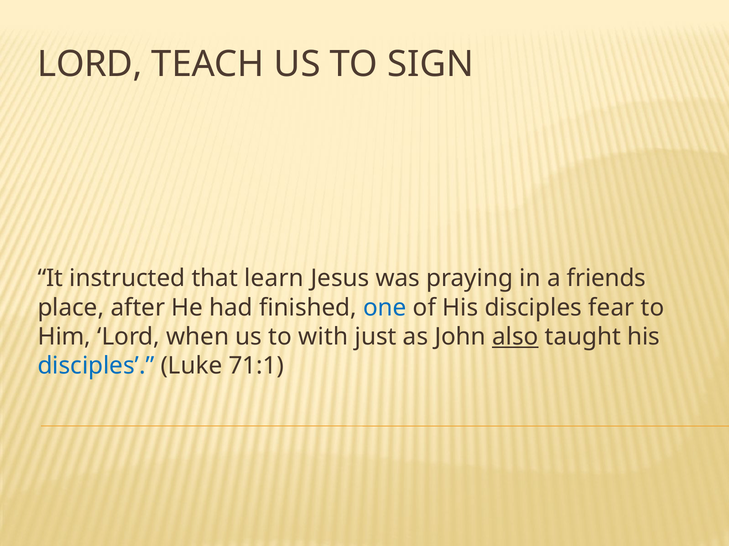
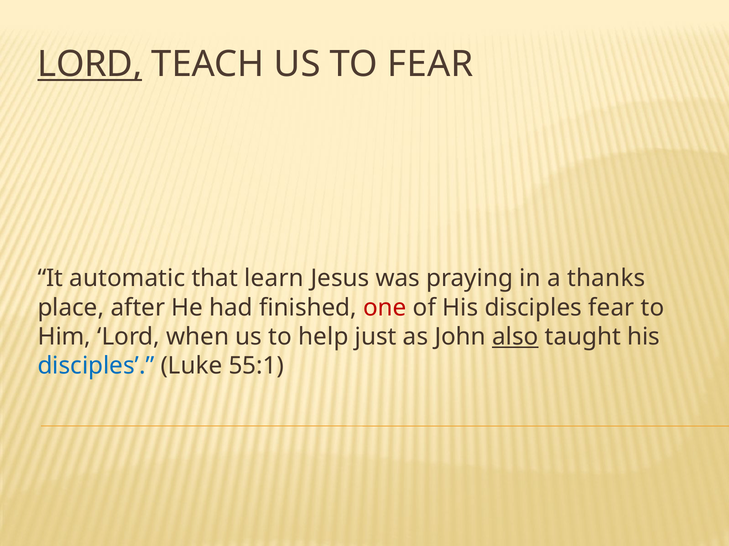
LORD underline: none -> present (90, 64)
TO SIGN: SIGN -> FEAR (430, 64)
instructed: instructed -> automatic (127, 279)
friends: friends -> thanks (606, 279)
one colour: blue -> red (385, 308)
with: with -> help (323, 337)
71:1: 71:1 -> 55:1 (256, 366)
